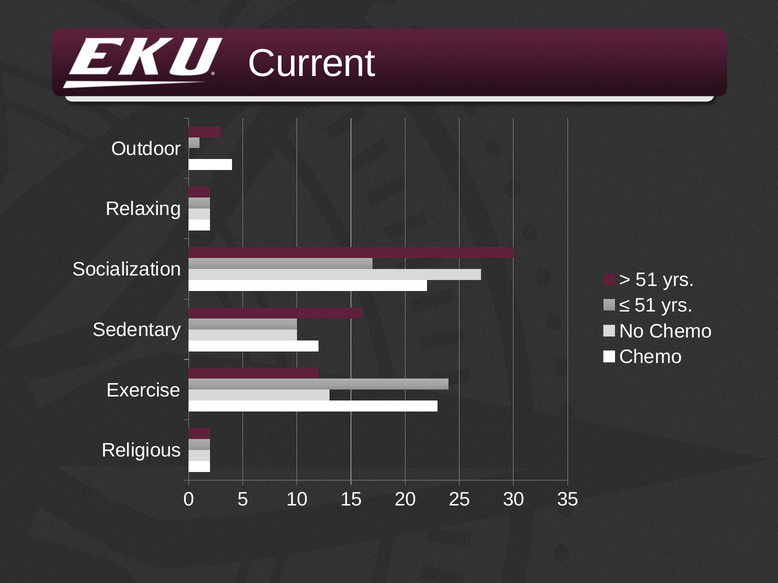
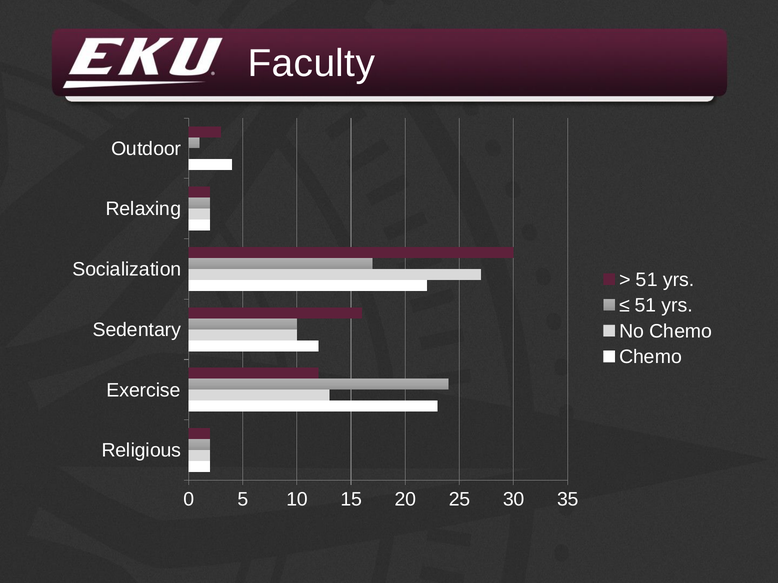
Current: Current -> Faculty (311, 63)
